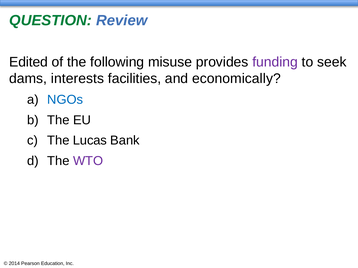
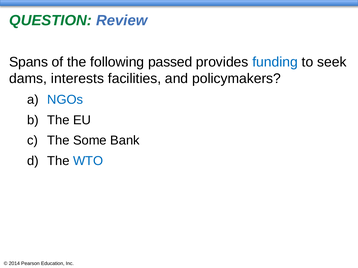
Edited: Edited -> Spans (29, 62)
misuse: misuse -> passed (170, 62)
funding colour: purple -> blue (275, 62)
economically: economically -> policymakers (236, 79)
Lucas: Lucas -> Some (90, 141)
WTO colour: purple -> blue (88, 161)
